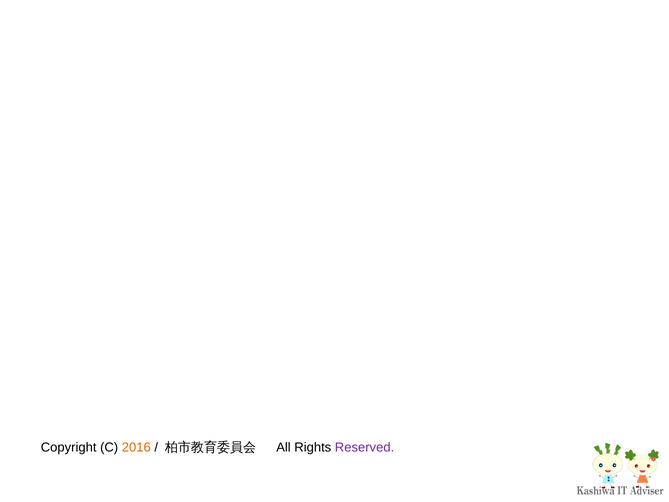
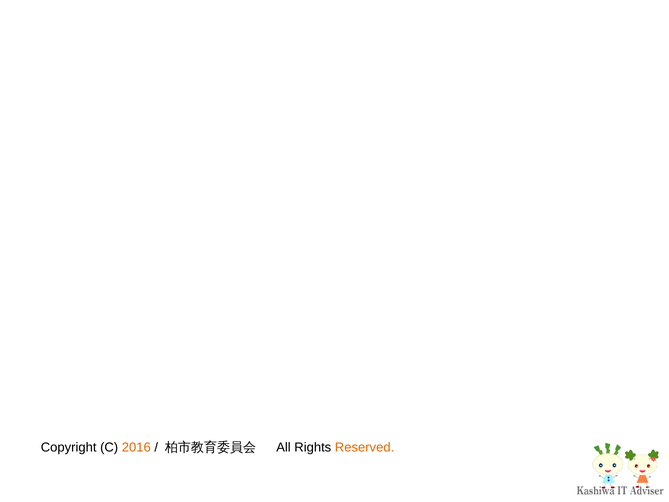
Reserved colour: purple -> orange (365, 447)
